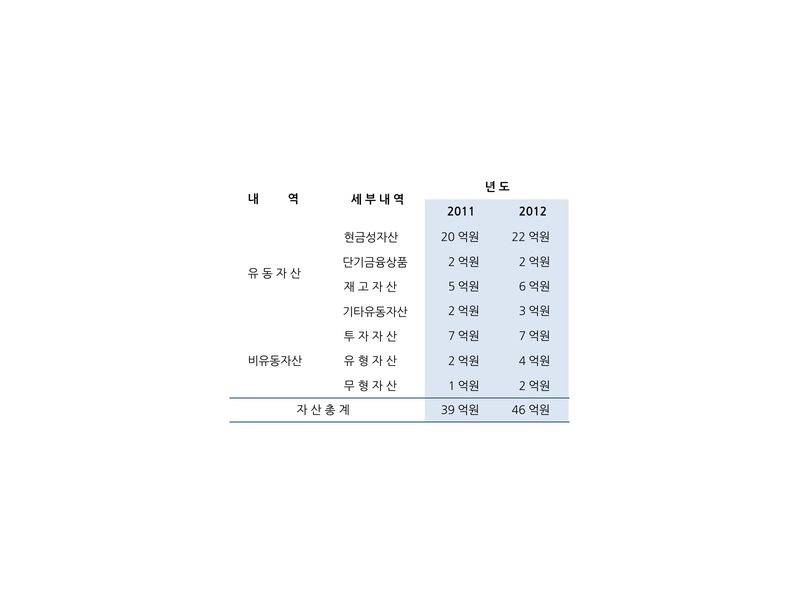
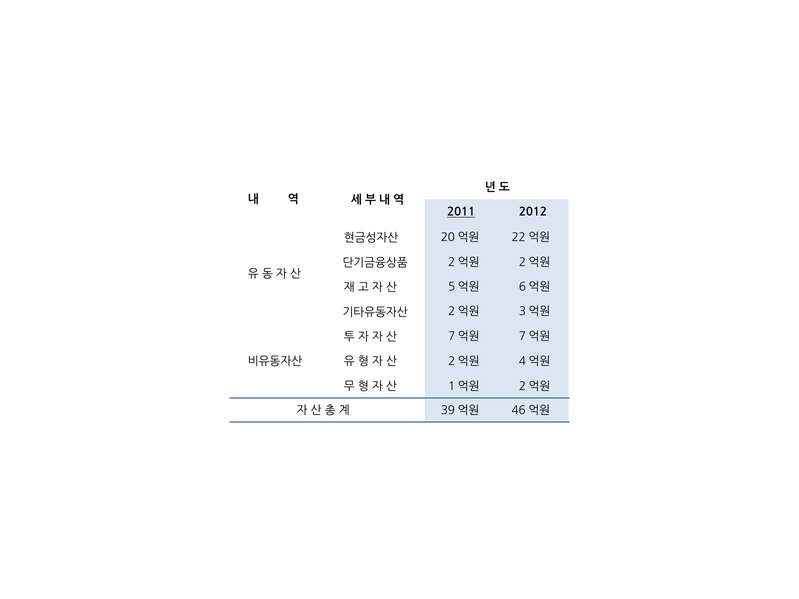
2011 underline: none -> present (461, 212)
